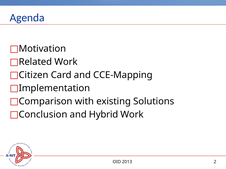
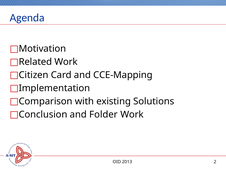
Hybrid: Hybrid -> Folder (103, 115)
